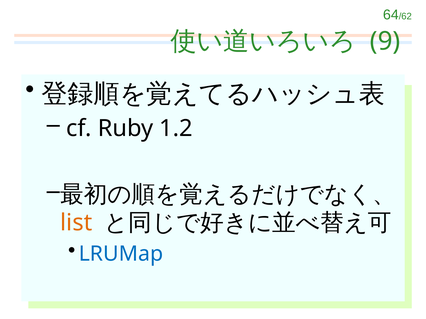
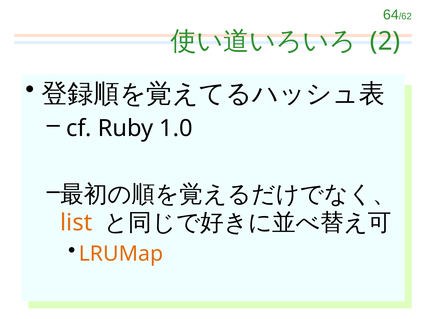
9: 9 -> 2 (385, 41)
1.2: 1.2 -> 1.0 (176, 128)
LRUMap colour: blue -> orange (121, 254)
